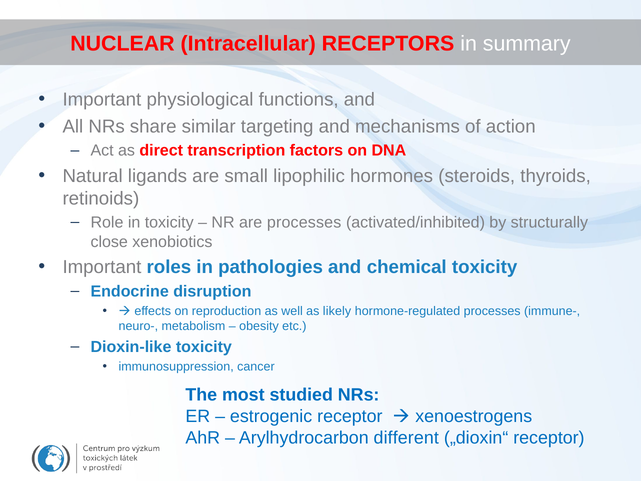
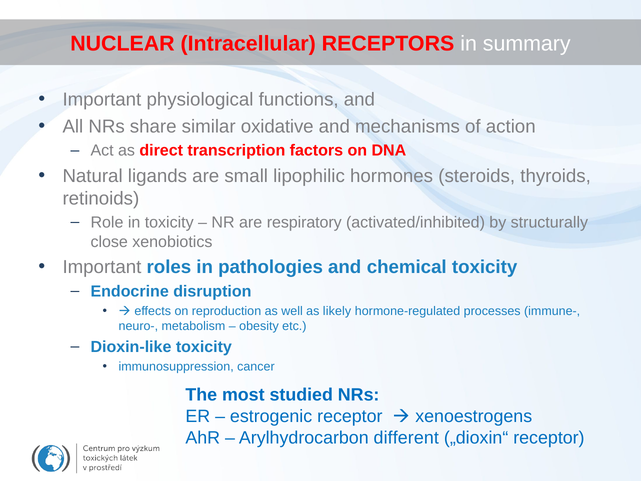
targeting: targeting -> oxidative (277, 126)
are processes: processes -> respiratory (304, 222)
